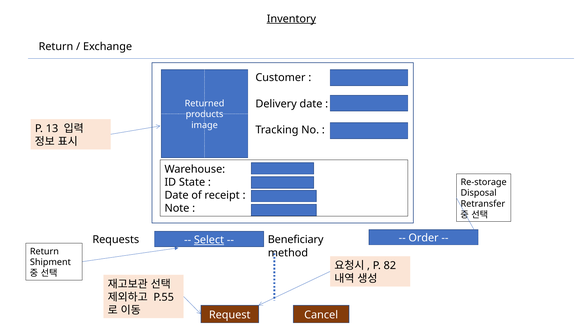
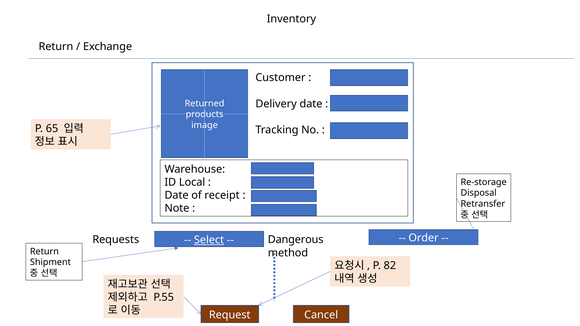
Inventory underline: present -> none (291, 19)
13: 13 -> 65 (52, 129)
State: State -> Local (192, 182)
Beneficiary: Beneficiary -> Dangerous (296, 240)
